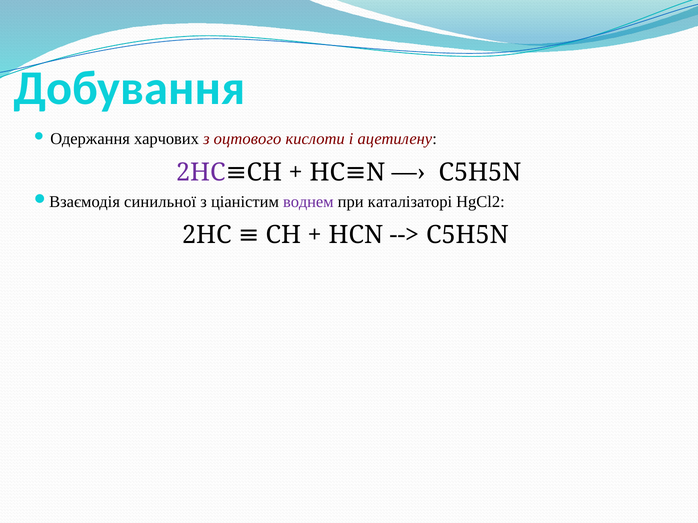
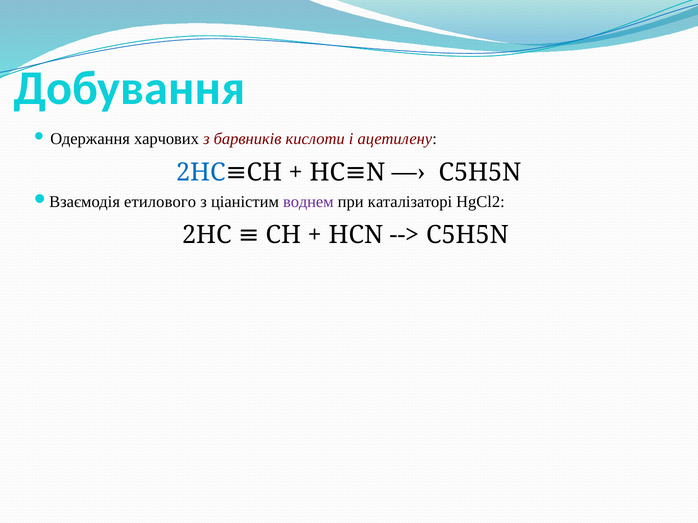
оцтового: оцтового -> барвників (248, 139)
2HC colour: purple -> blue (201, 172)
синильної: синильної -> етилового (160, 202)
